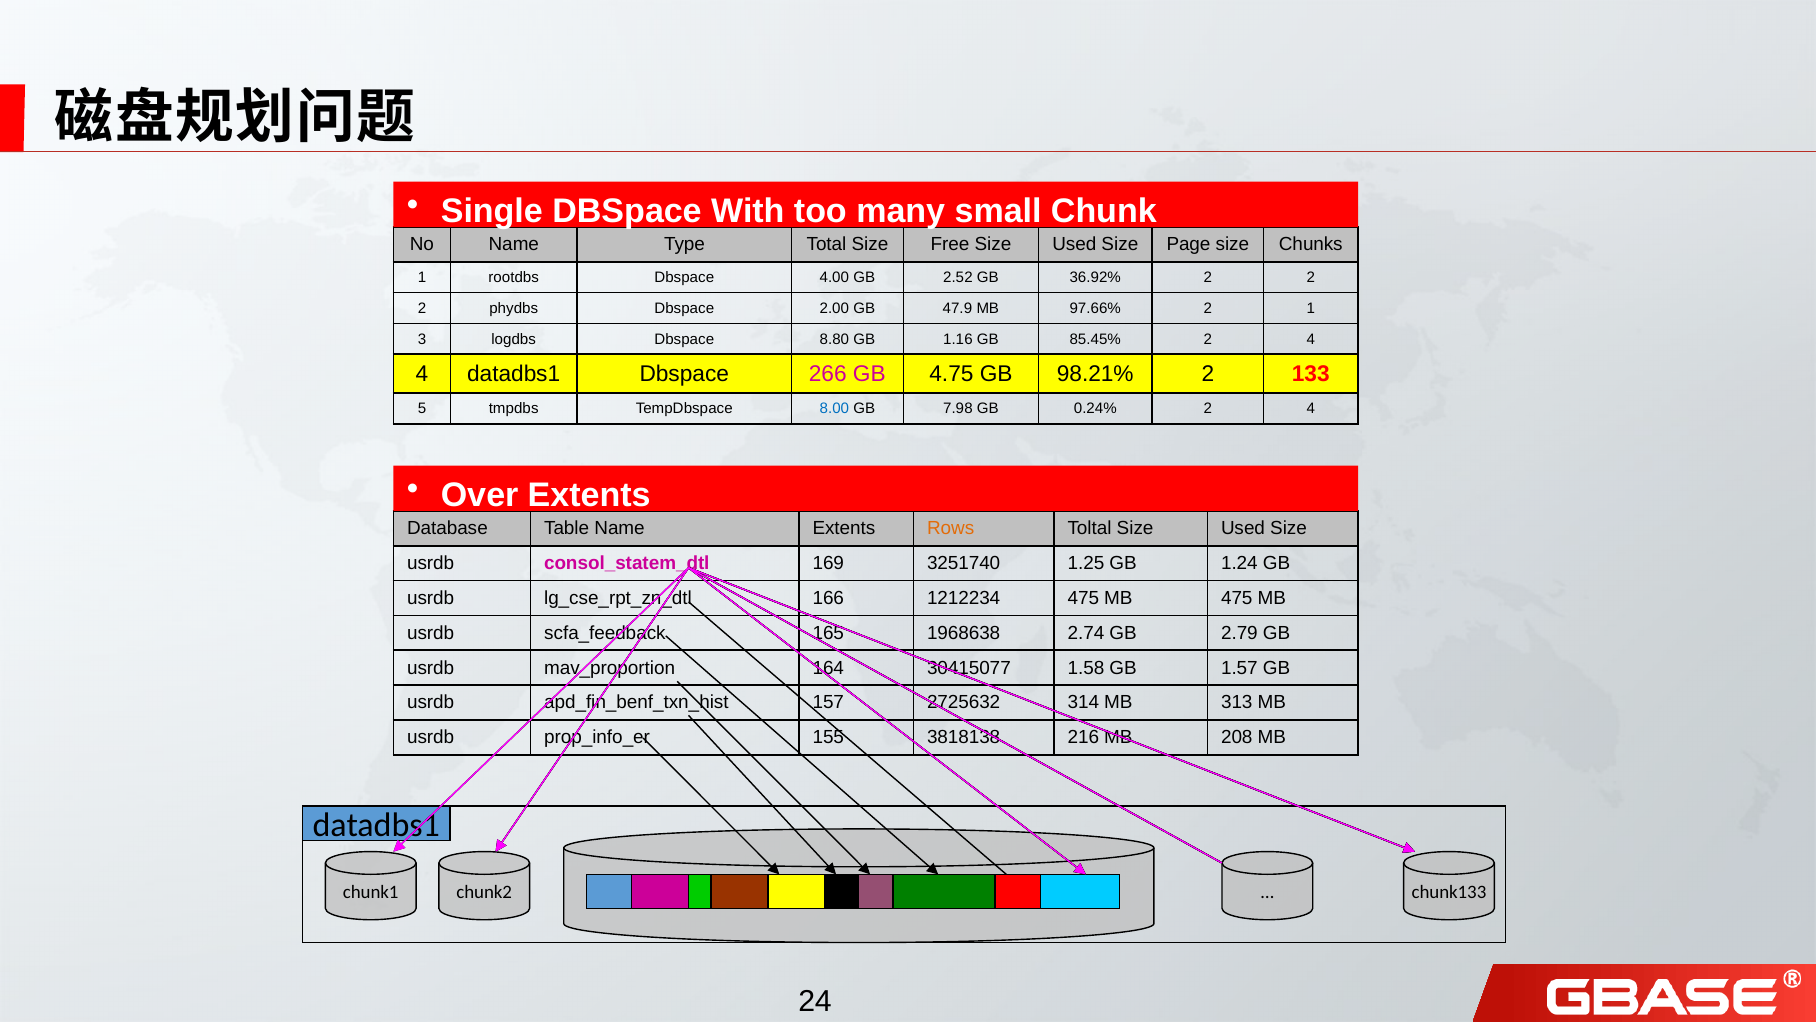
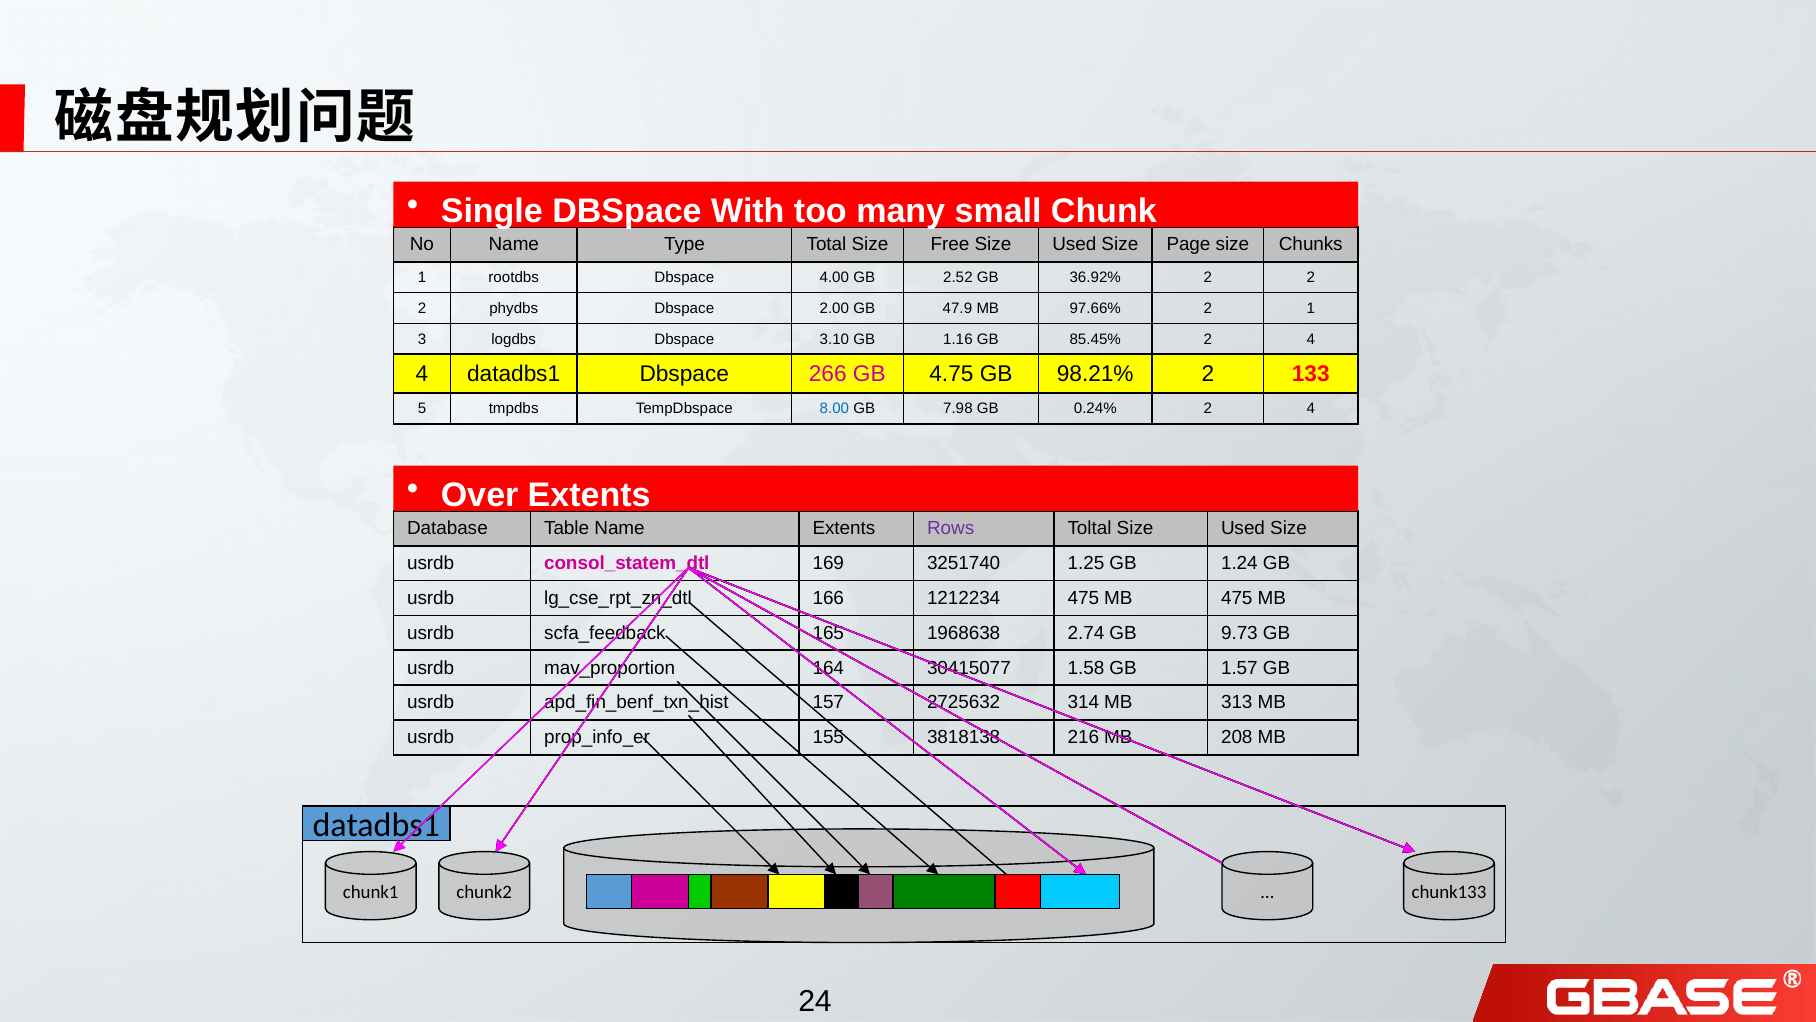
8.80: 8.80 -> 3.10 (834, 339)
Rows colour: orange -> purple (951, 528)
2.79: 2.79 -> 9.73 (1239, 633)
